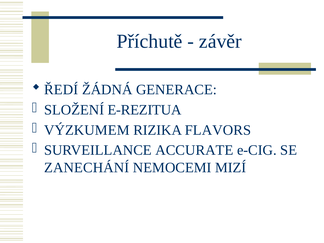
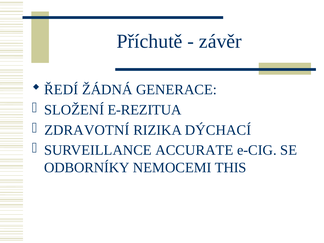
VÝZKUMEM: VÝZKUMEM -> ZDRAVOTNÍ (87, 130)
FLAVORS: FLAVORS -> DÝCHACÍ (218, 130)
ZANECHÁNÍ: ZANECHÁNÍ -> ODBORNÍKY (87, 168)
MIZÍ: MIZÍ -> THIS (231, 168)
